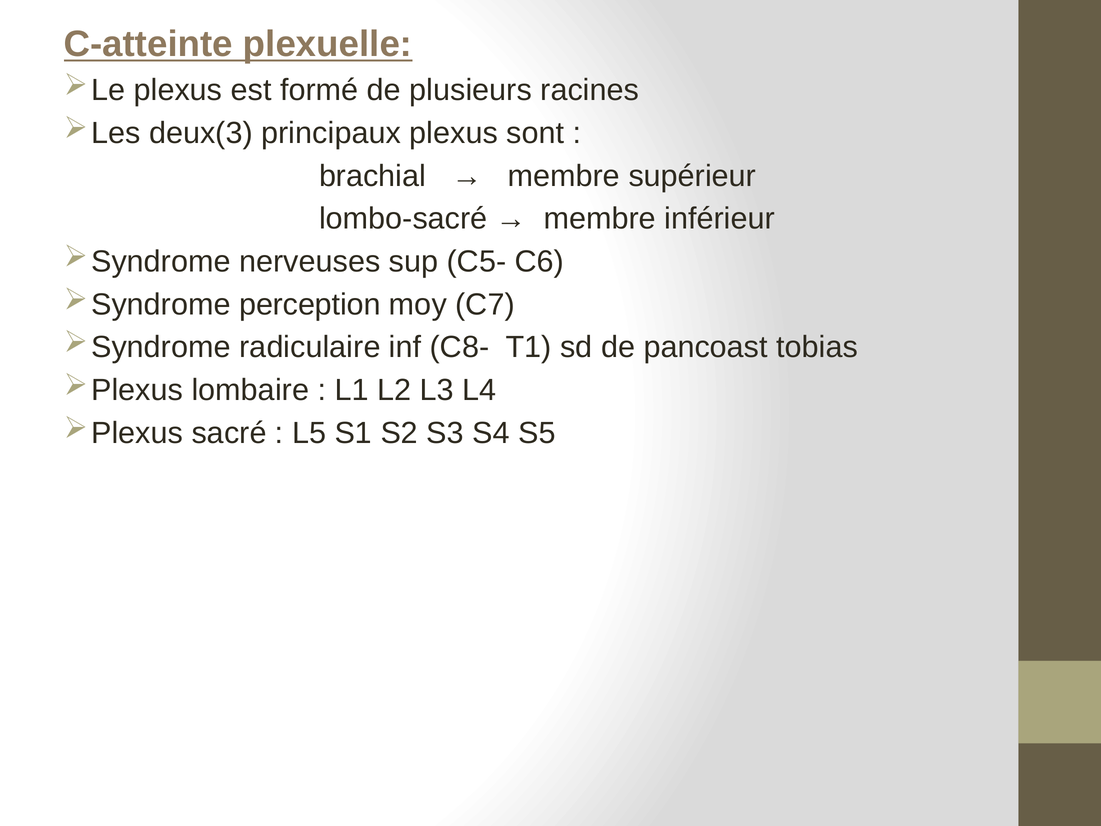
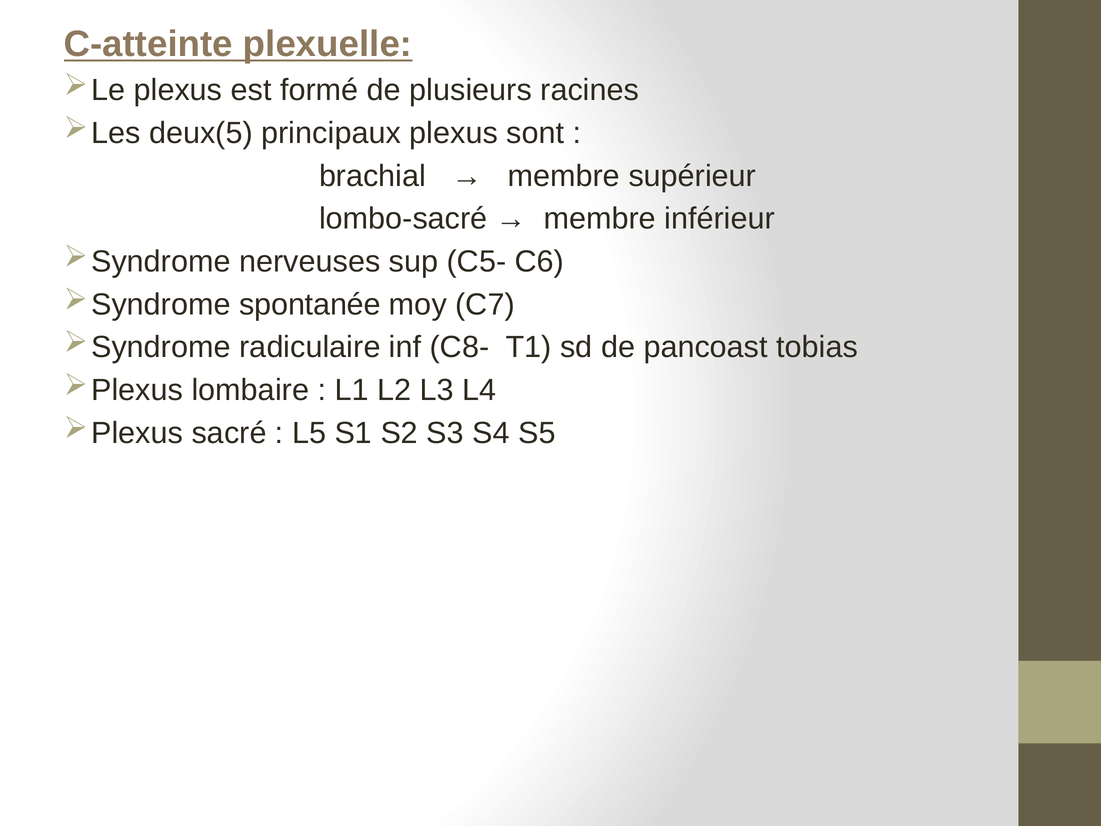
deux(3: deux(3 -> deux(5 (201, 133)
perception: perception -> spontanée (310, 304)
